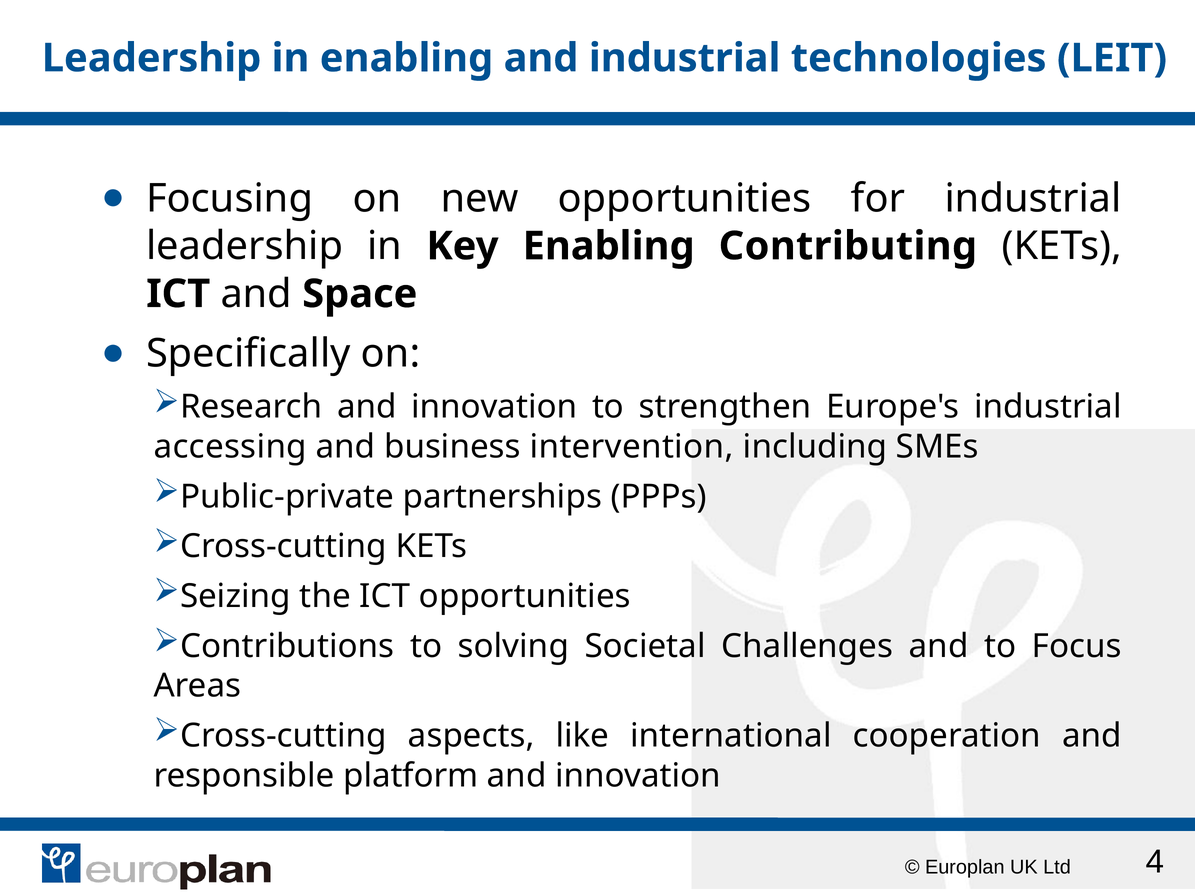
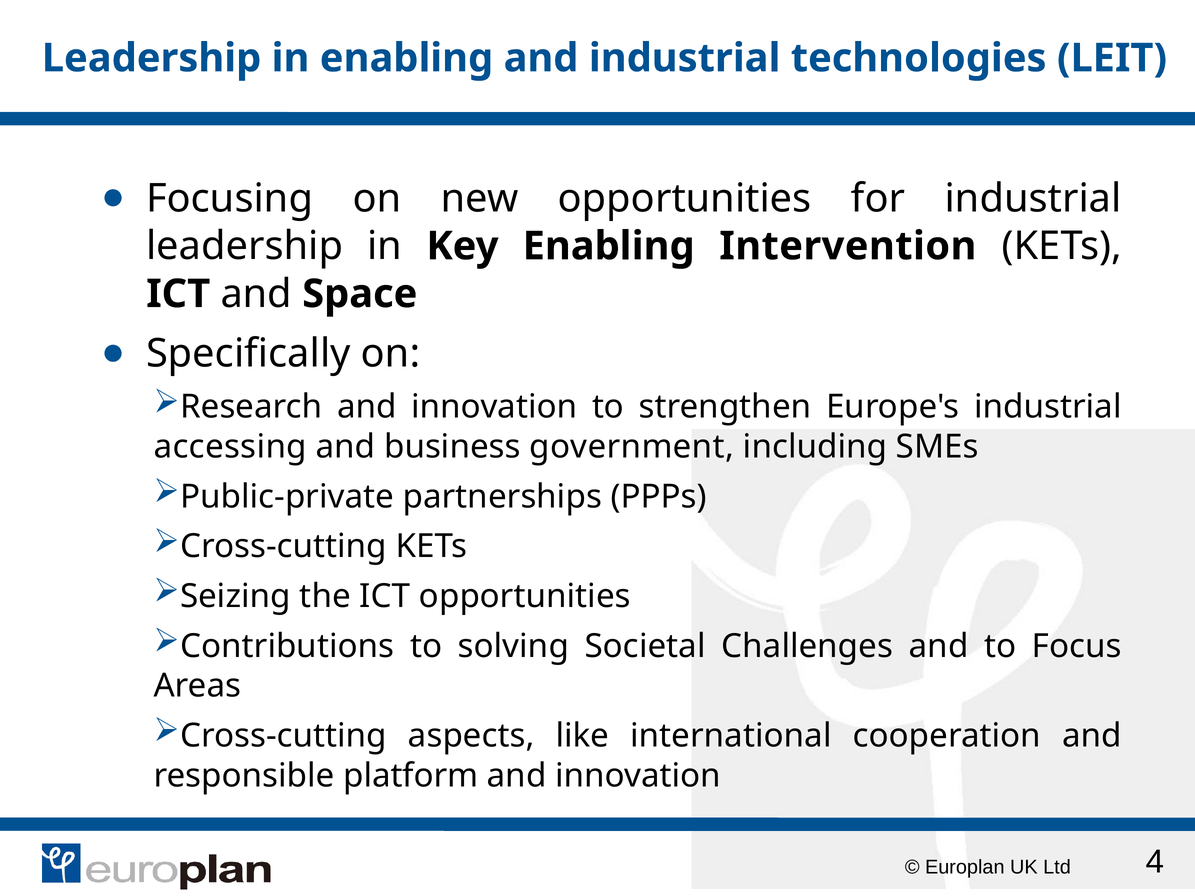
Contributing: Contributing -> Intervention (848, 246)
intervention: intervention -> government (632, 447)
